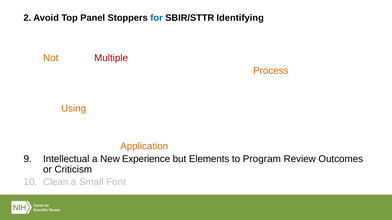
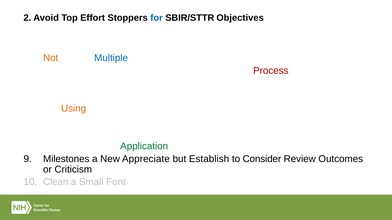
Panel: Panel -> Effort (93, 18)
Identifying: Identifying -> Objectives (240, 18)
Multiple colour: red -> blue (111, 58)
Process colour: orange -> red (271, 71)
Application colour: orange -> green (144, 147)
Intellectual: Intellectual -> Milestones (66, 159)
New Experience: Experience -> Appreciate (146, 159)
Elements: Elements -> Establish (209, 159)
Program: Program -> Consider (262, 159)
